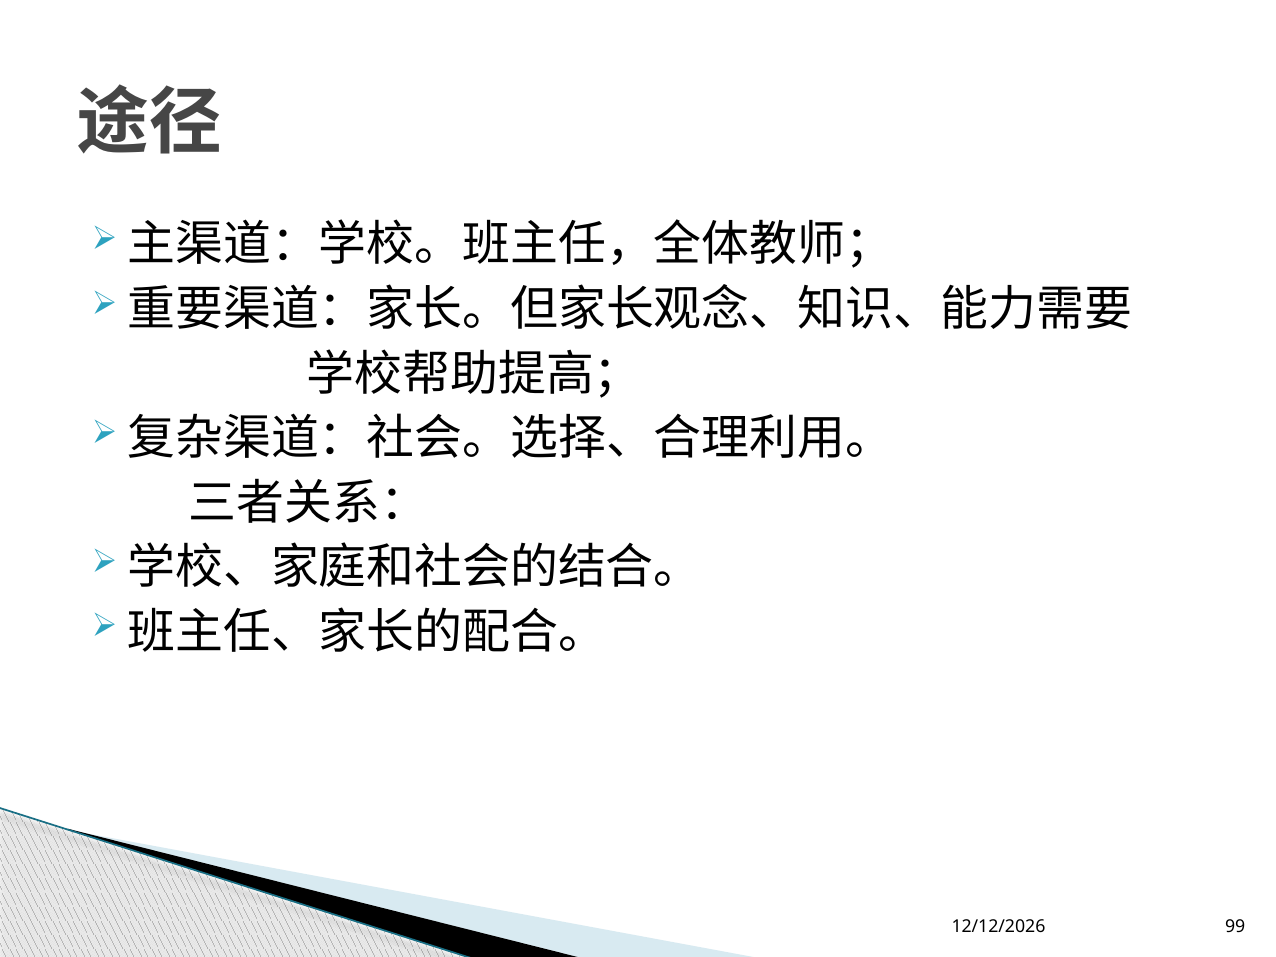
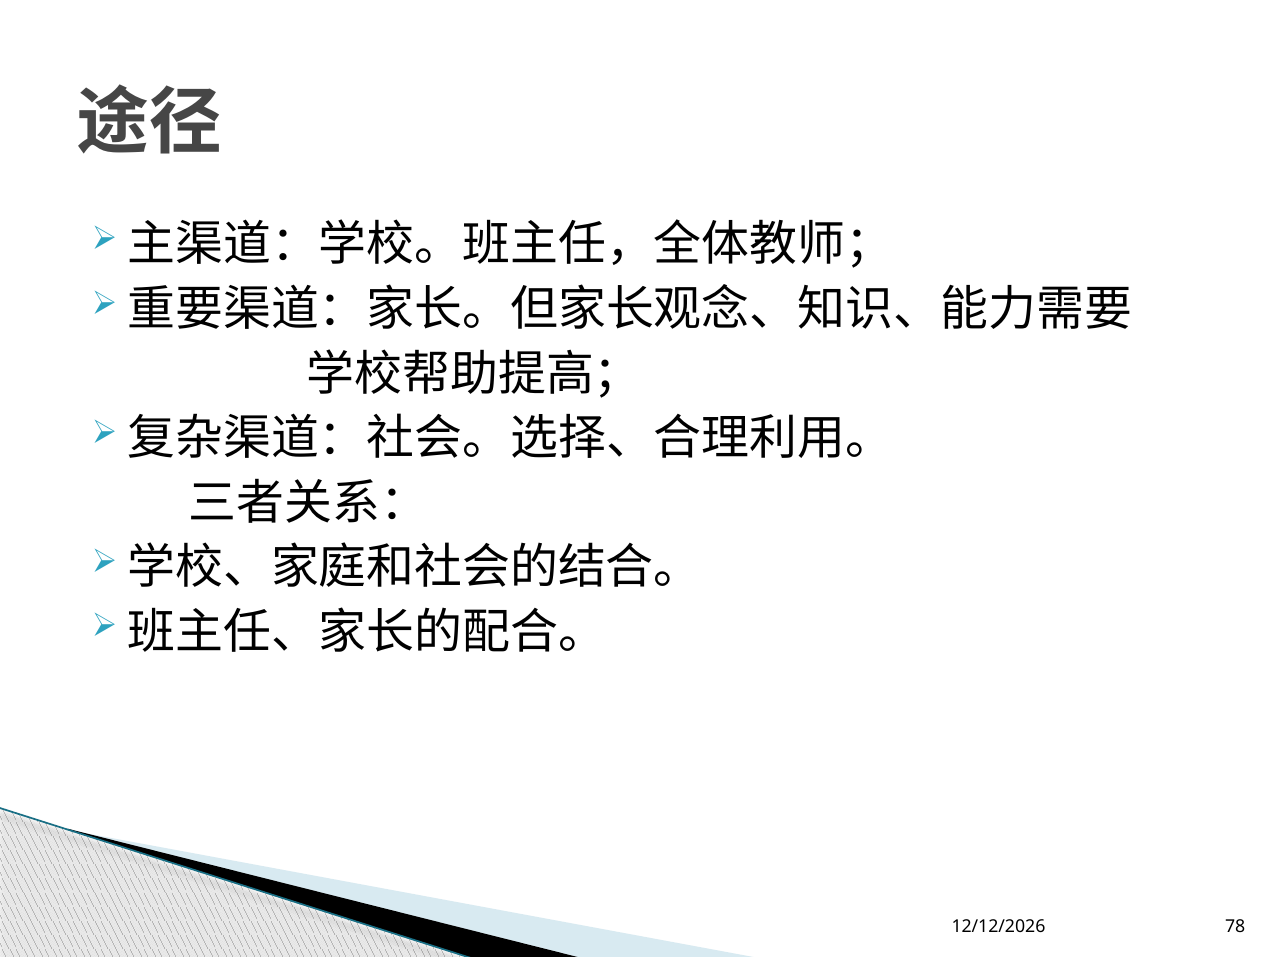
99: 99 -> 78 (1235, 927)
